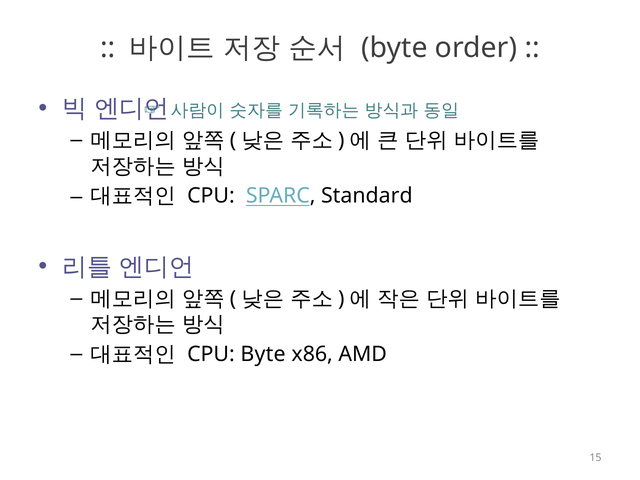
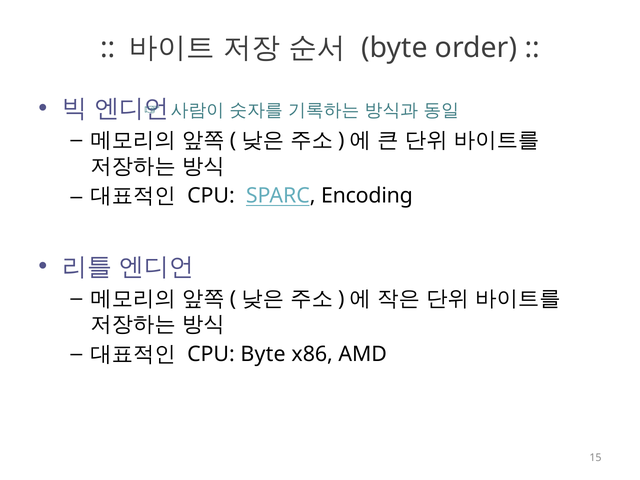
Standard: Standard -> Encoding (367, 196)
